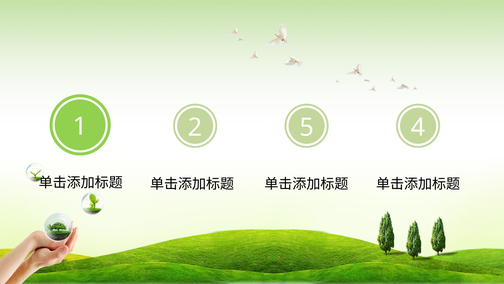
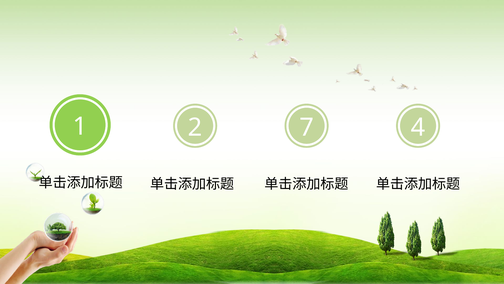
5: 5 -> 7 (307, 127)
